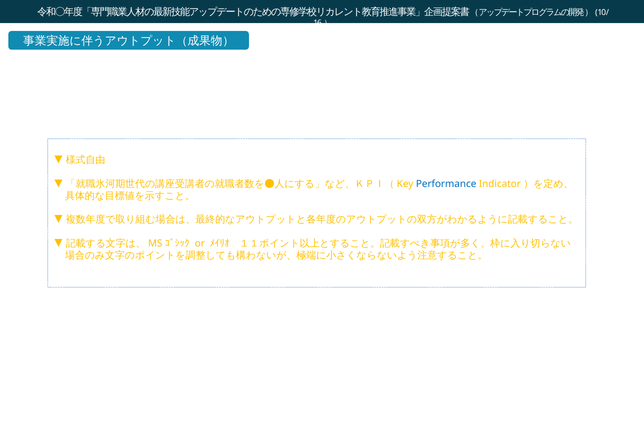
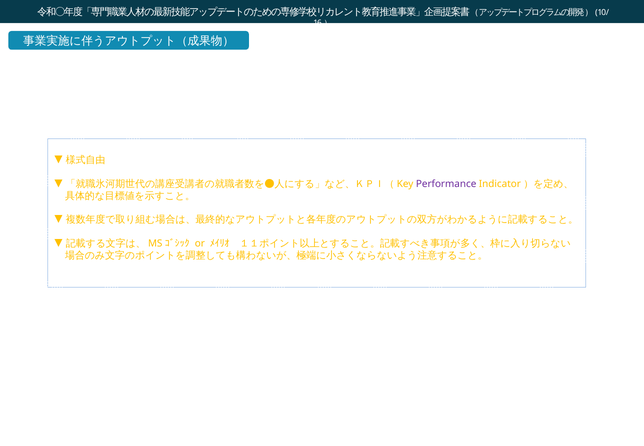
Performance colour: blue -> purple (446, 184)
